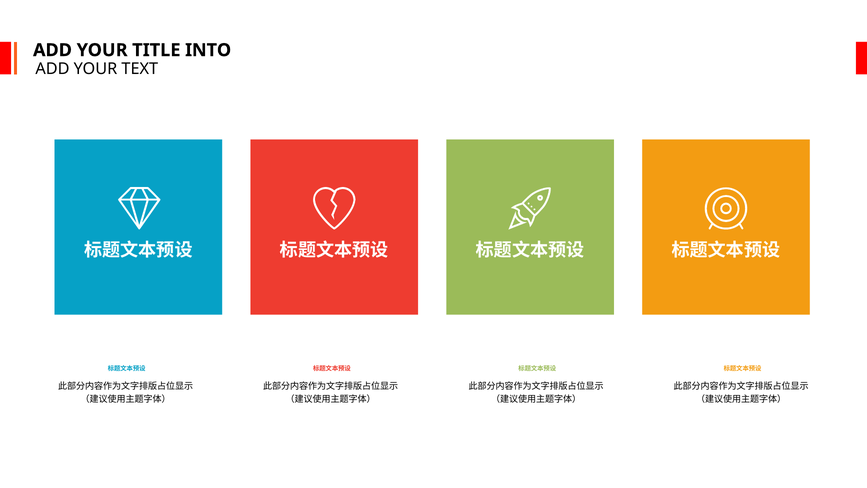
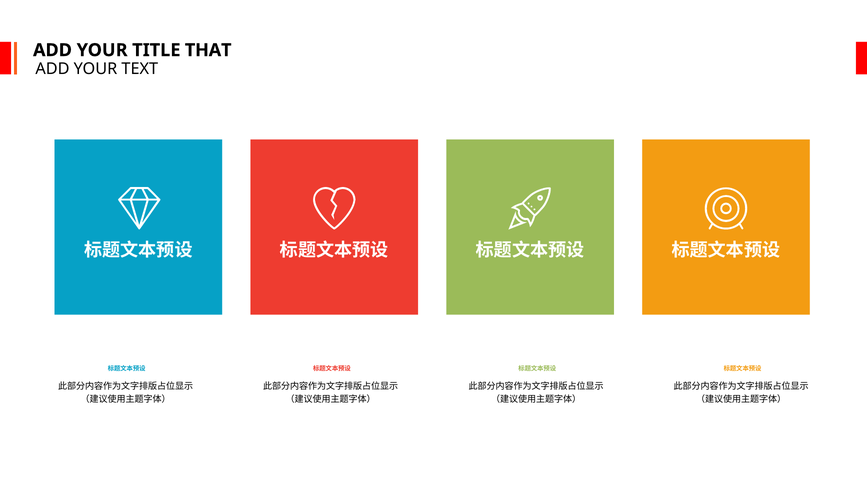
INTO: INTO -> THAT (208, 50)
